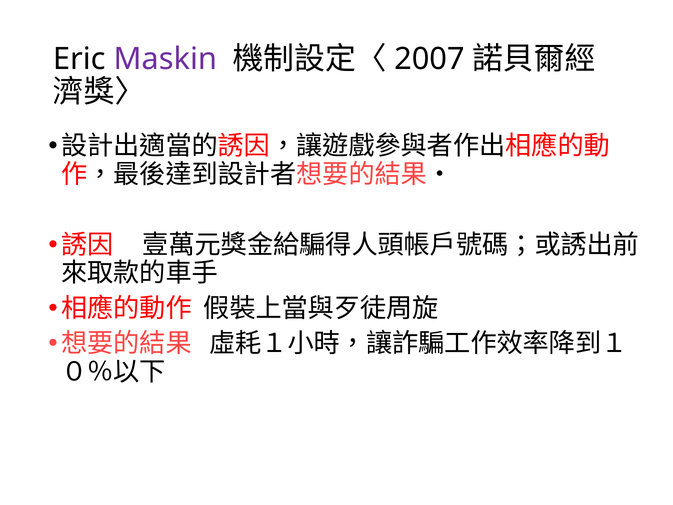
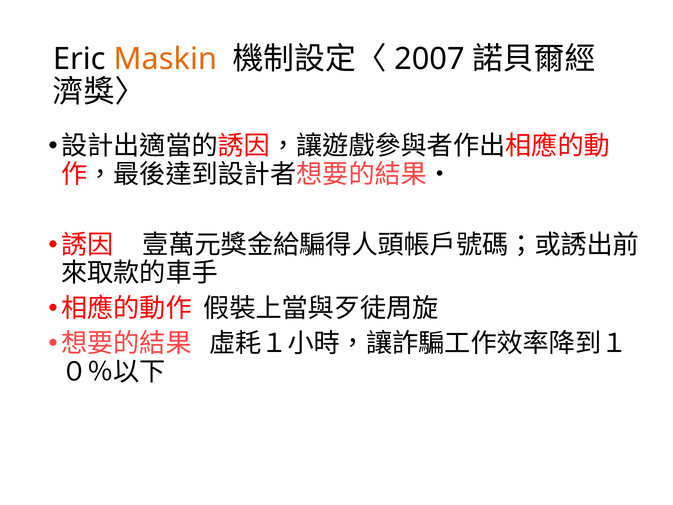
Maskin colour: purple -> orange (165, 59)
